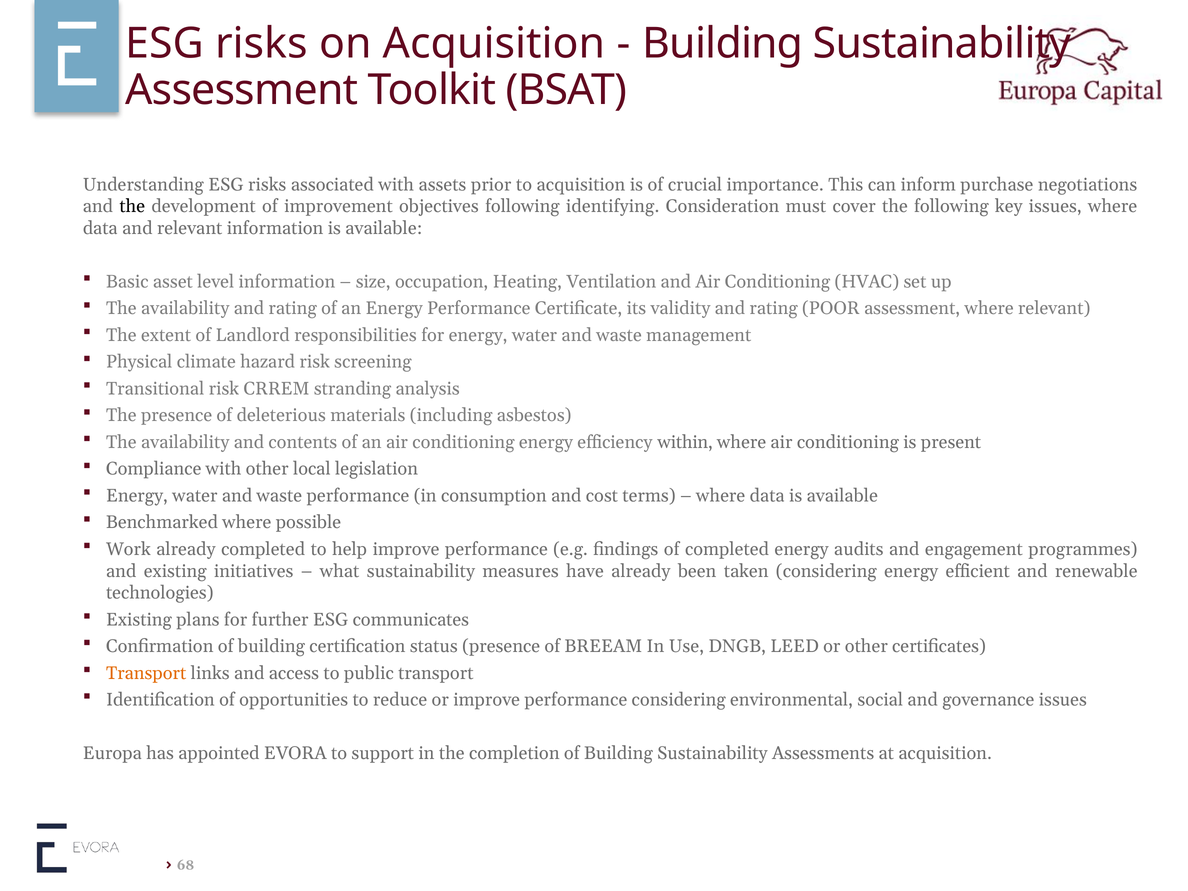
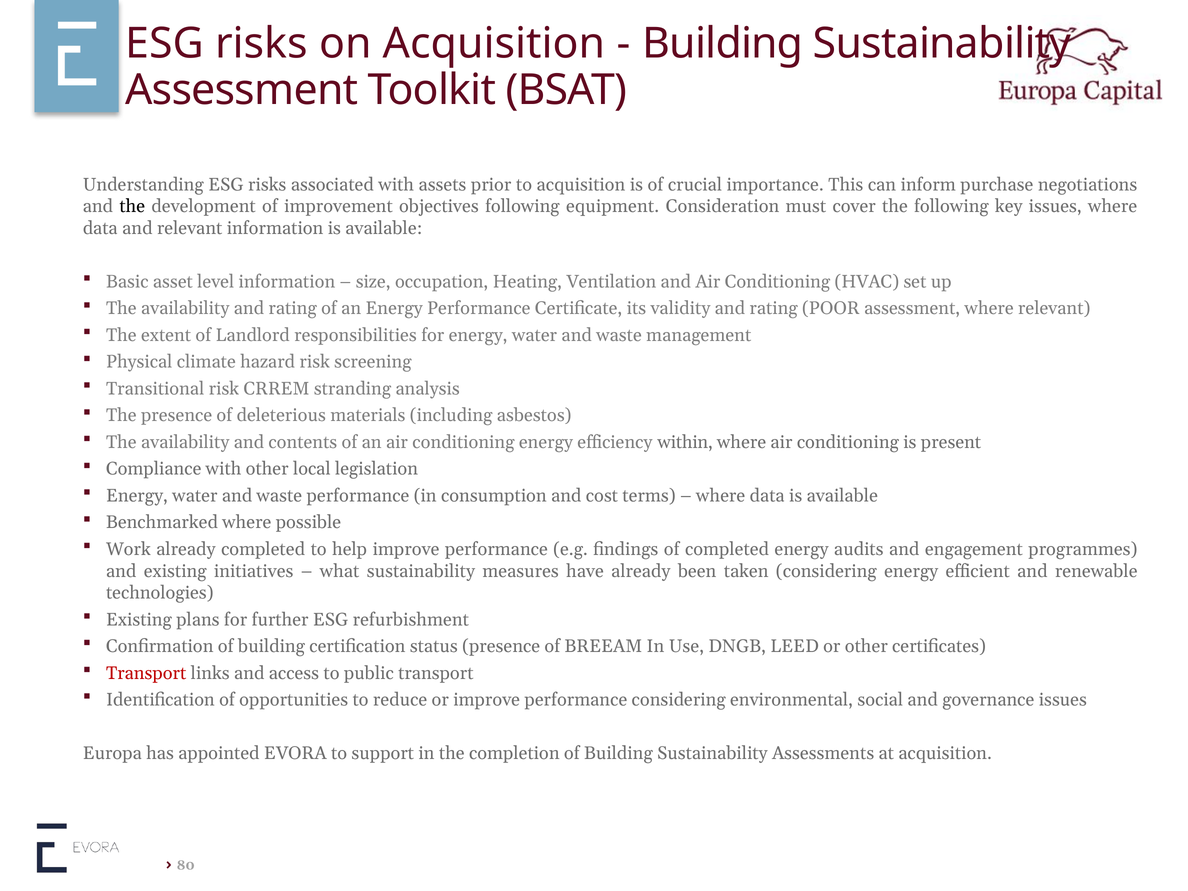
identifying: identifying -> equipment (613, 206)
communicates: communicates -> refurbishment (411, 620)
Transport colour: orange -> red (146, 673)
68: 68 -> 80 (186, 865)
